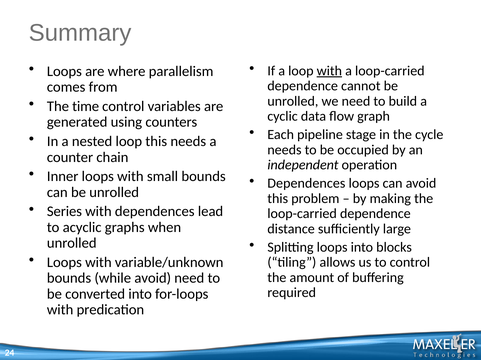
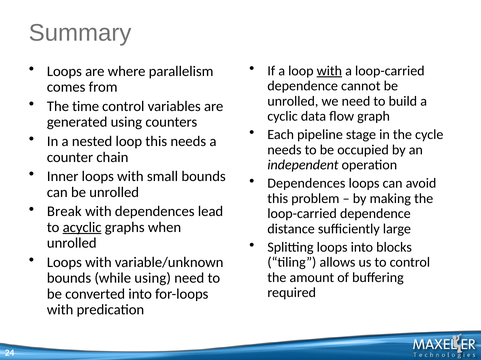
Series: Series -> Break (64, 212)
acyclic underline: none -> present (82, 228)
while avoid: avoid -> using (153, 279)
